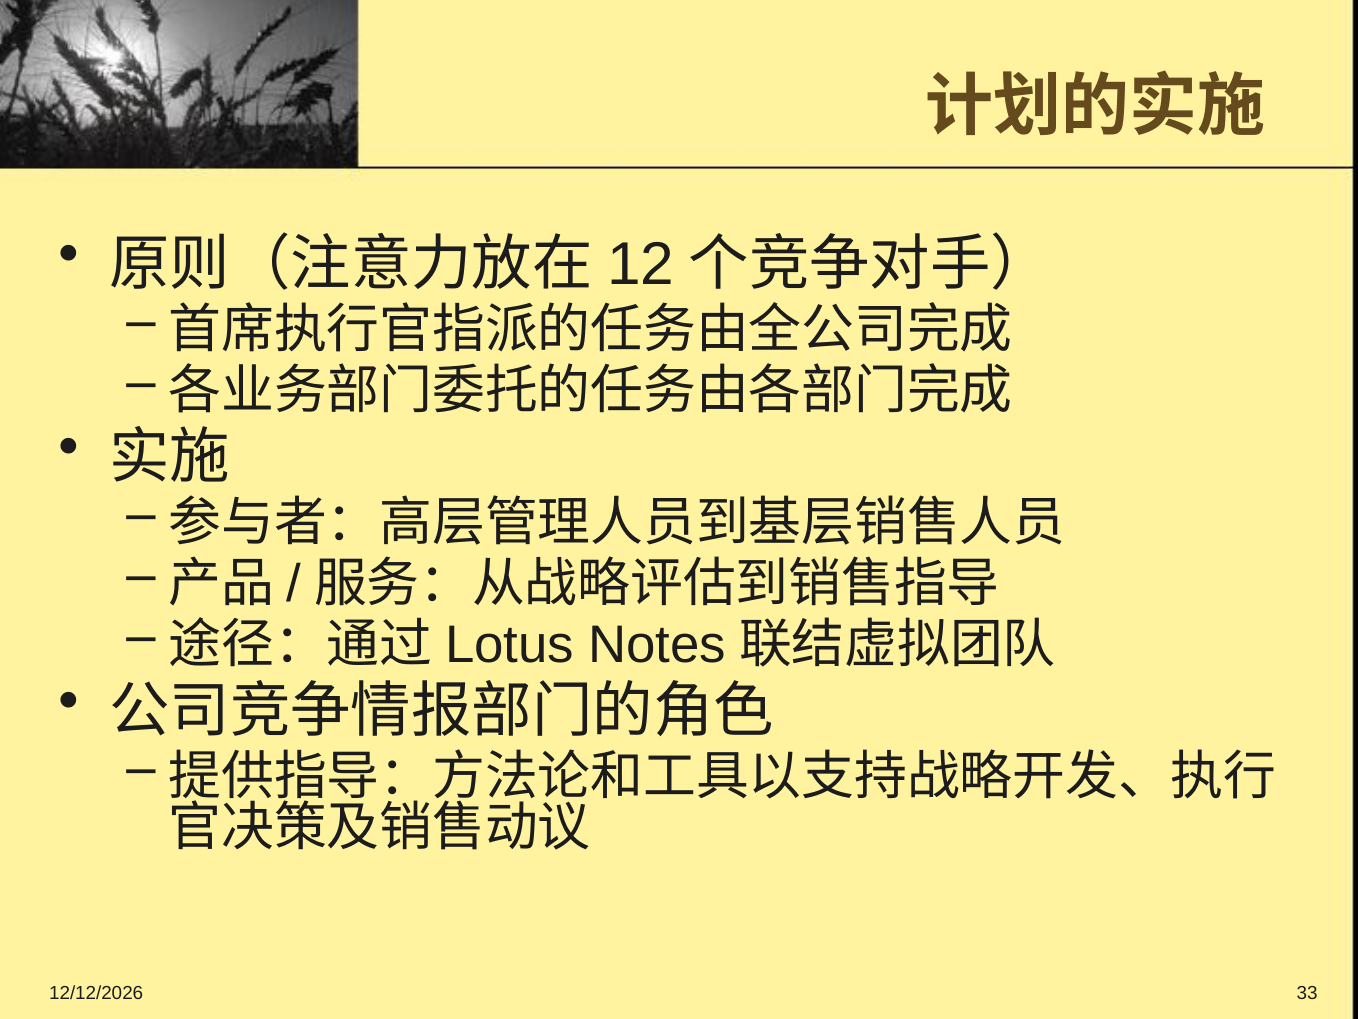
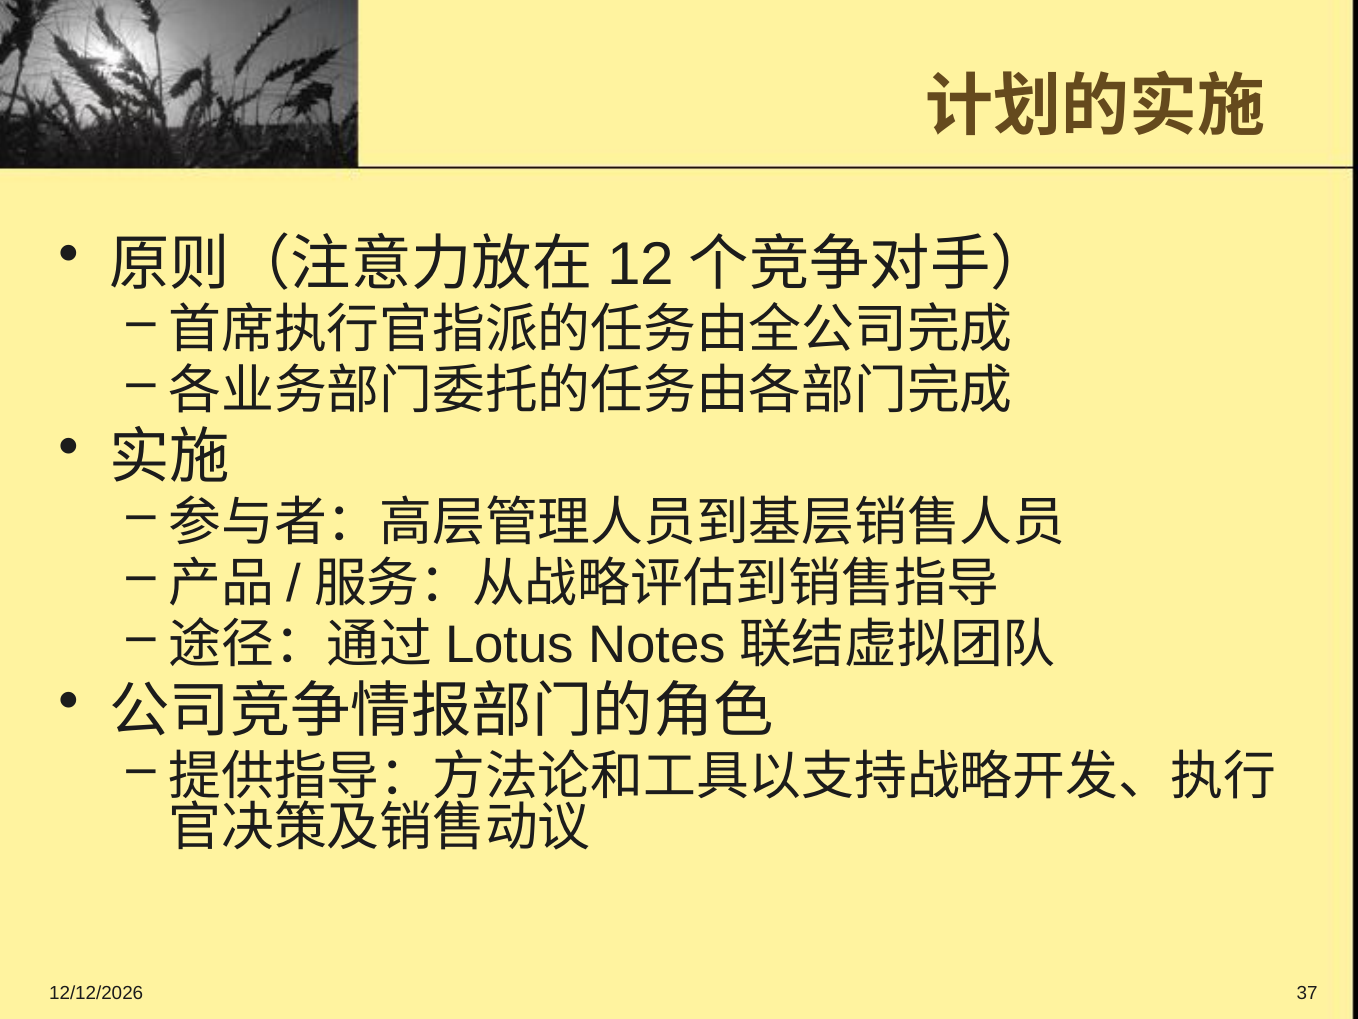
33: 33 -> 37 (1307, 993)
